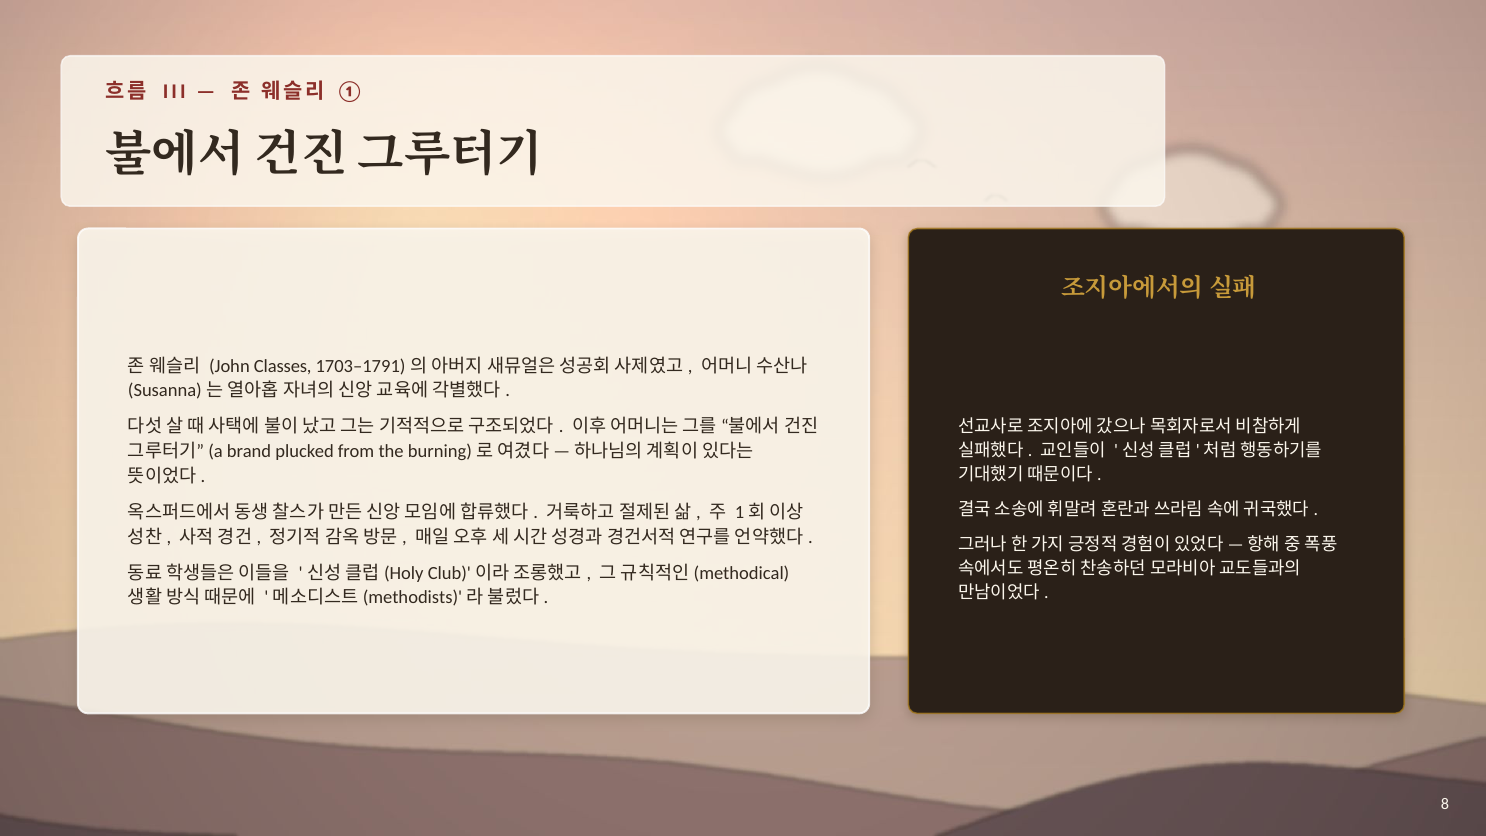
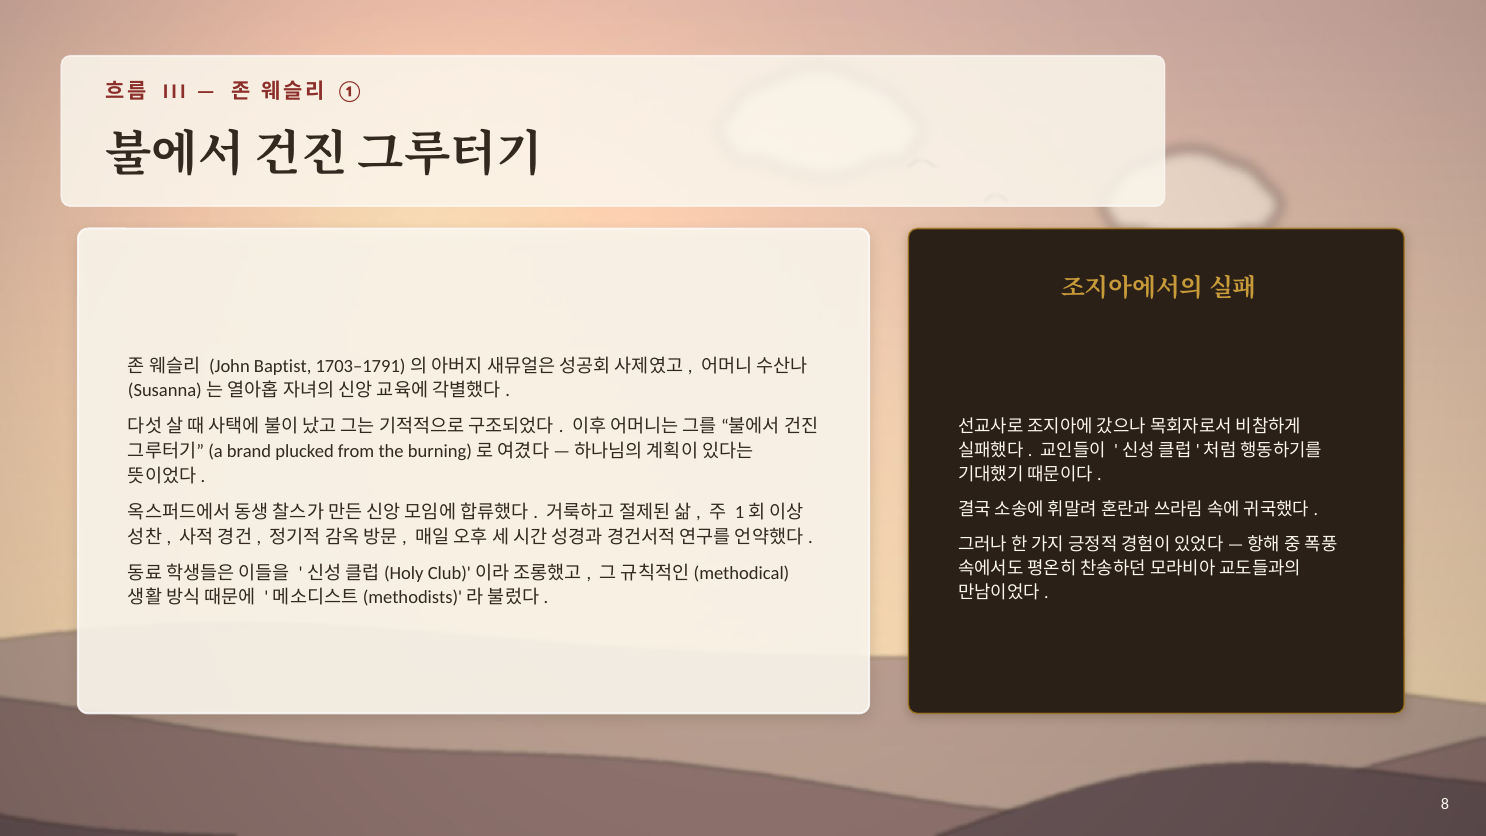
Classes: Classes -> Baptist (283, 366)
